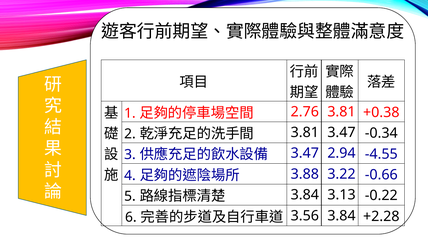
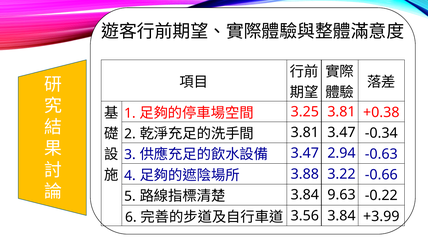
2.76: 2.76 -> 3.25 (305, 112)
-4.55: -4.55 -> -0.63 (381, 154)
3.13: 3.13 -> 9.63 (342, 195)
+2.28: +2.28 -> +3.99 (381, 216)
